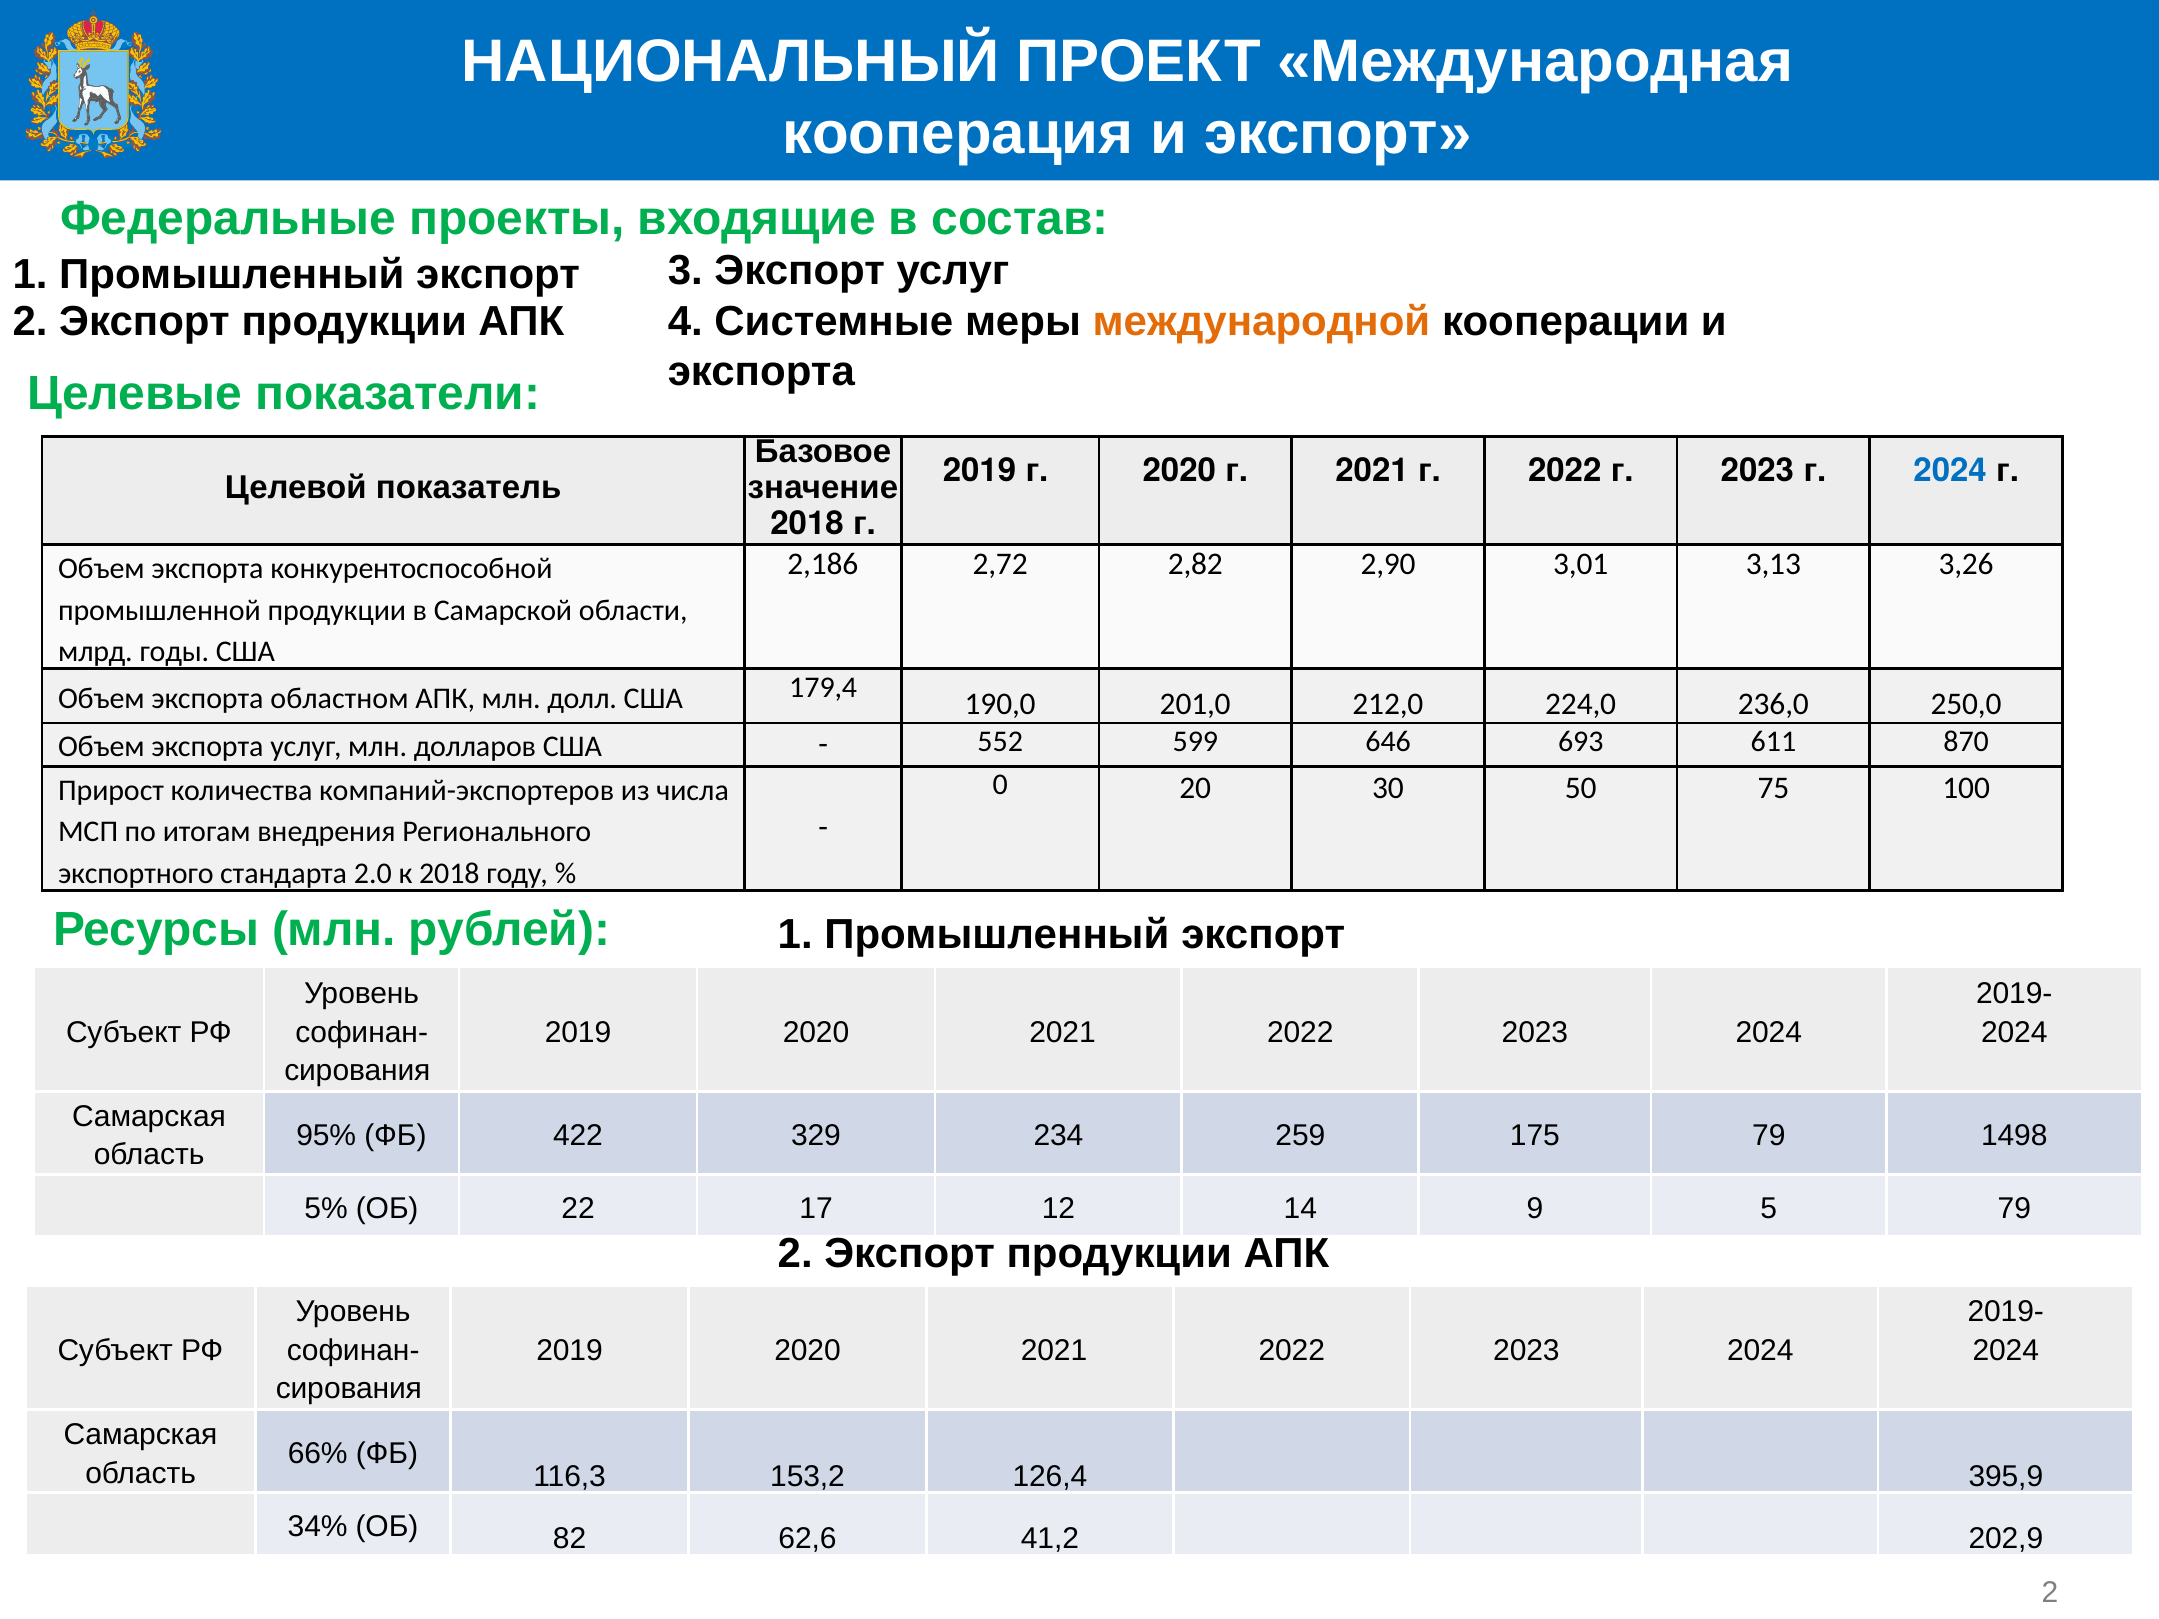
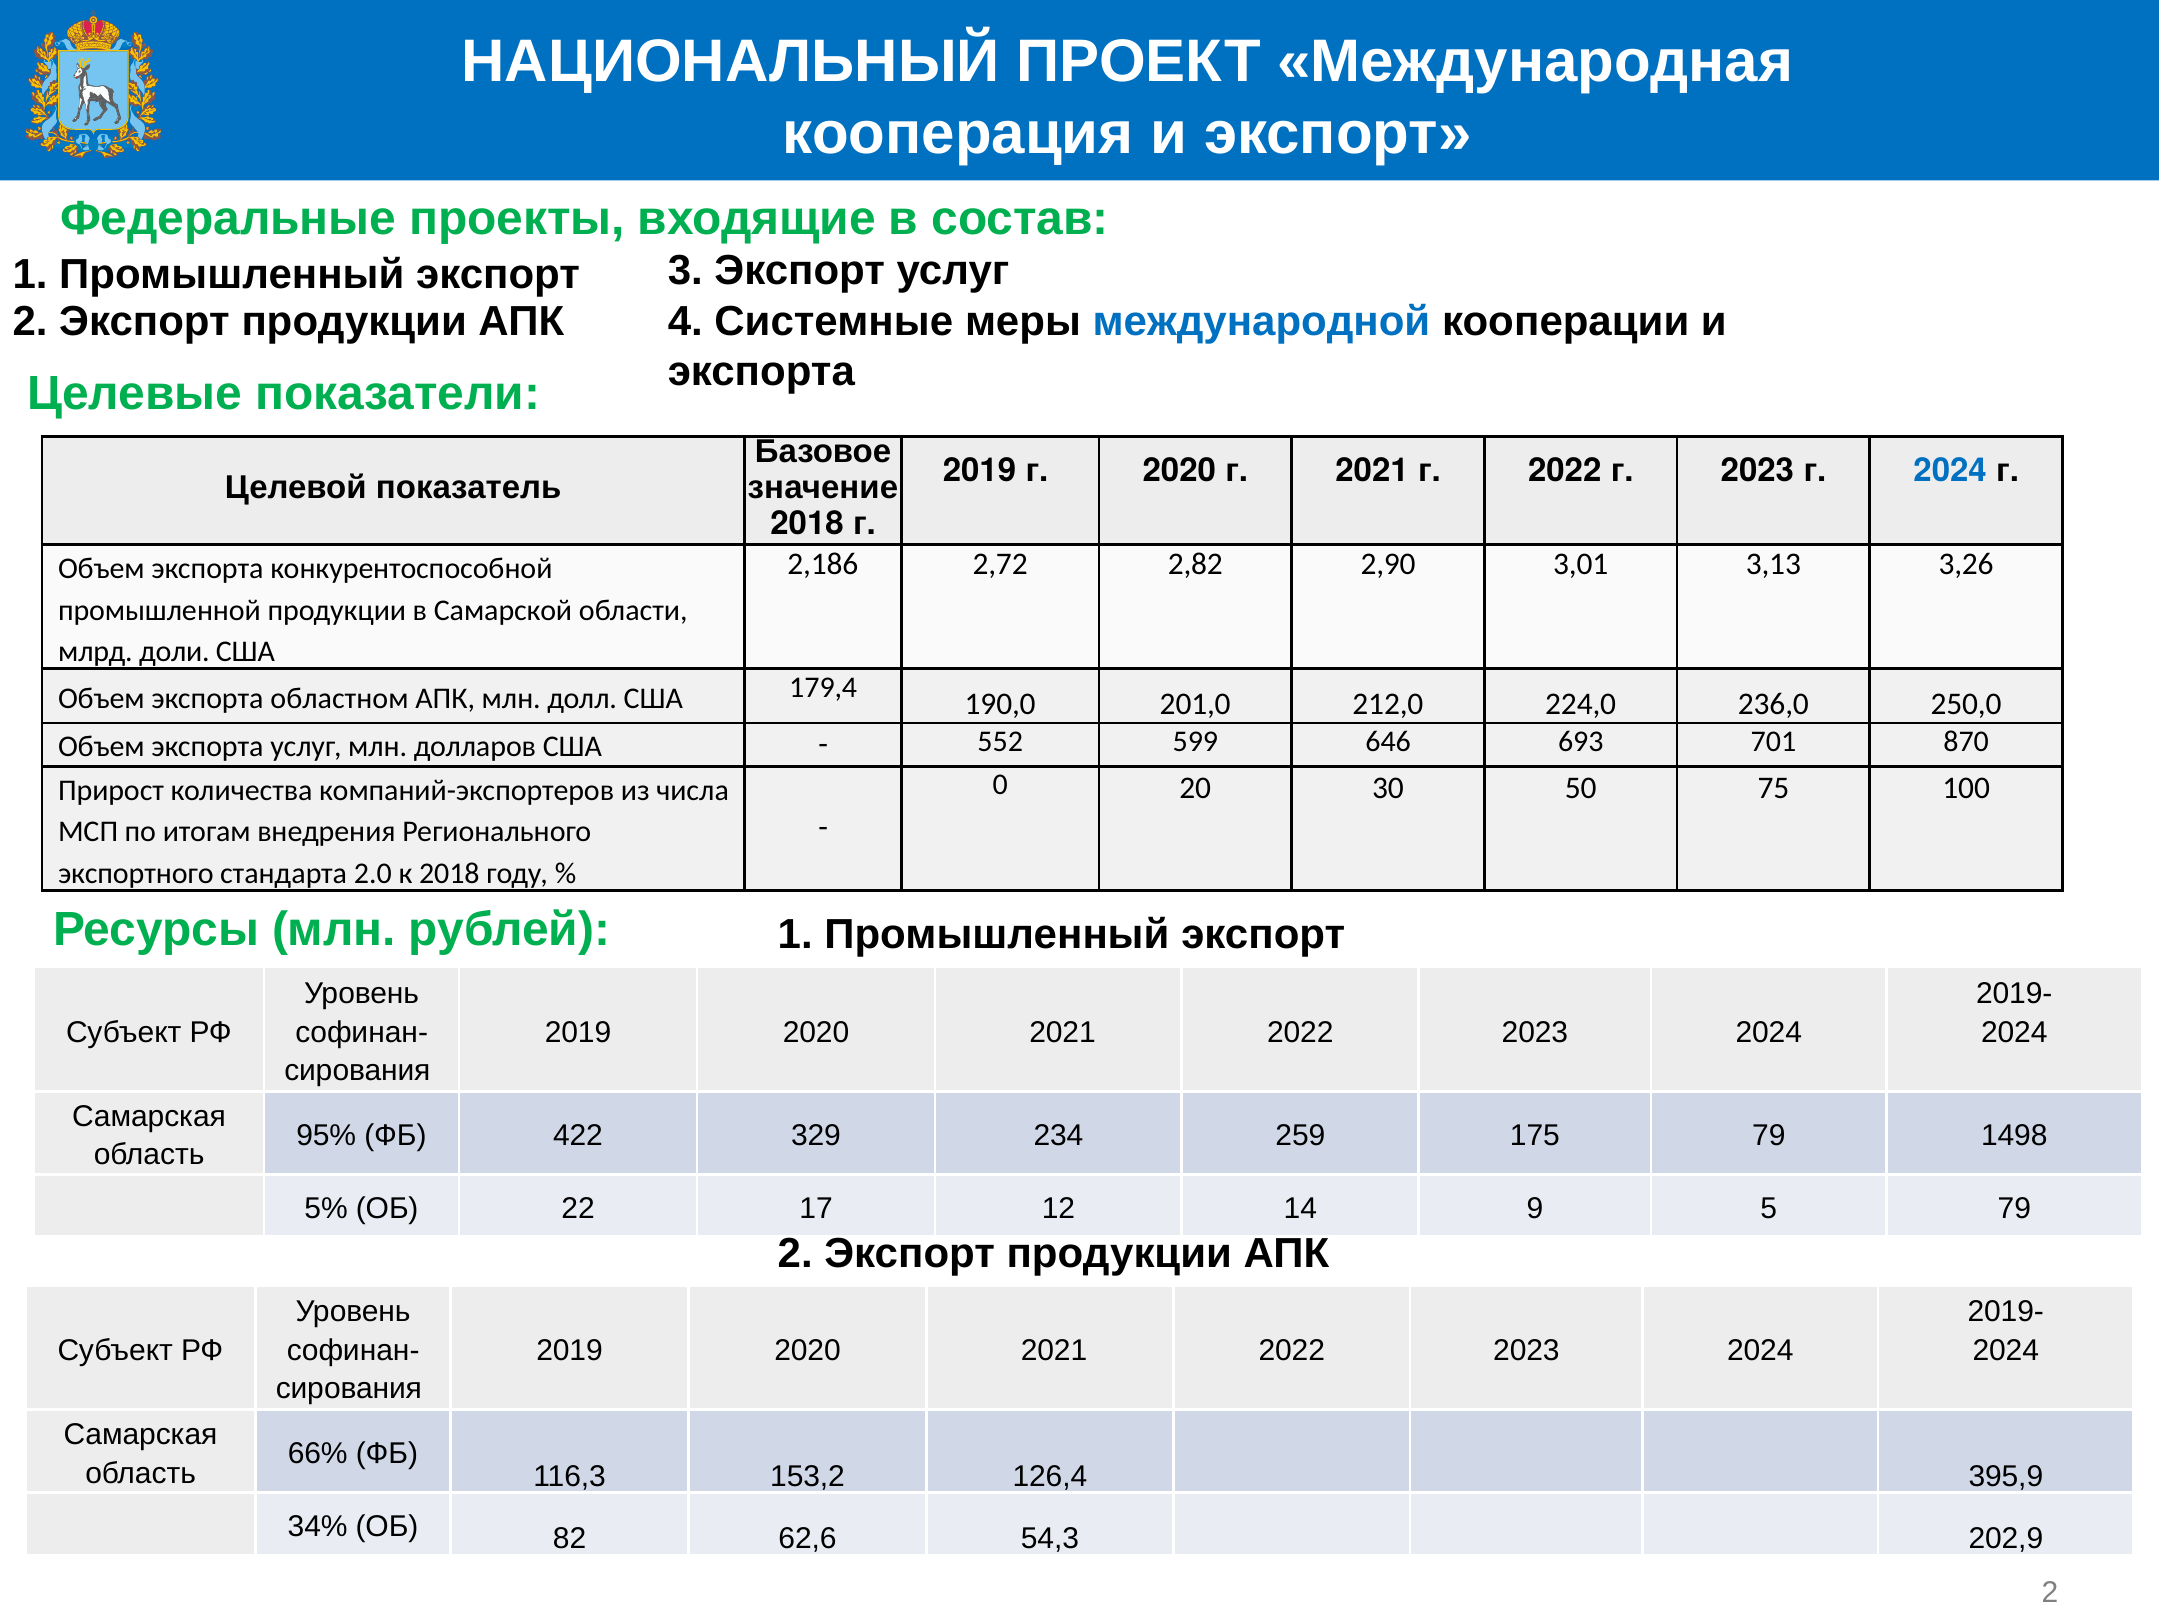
международной colour: orange -> blue (1261, 321)
годы: годы -> доли (174, 652)
611: 611 -> 701 (1773, 741)
41,2: 41,2 -> 54,3 (1050, 1539)
